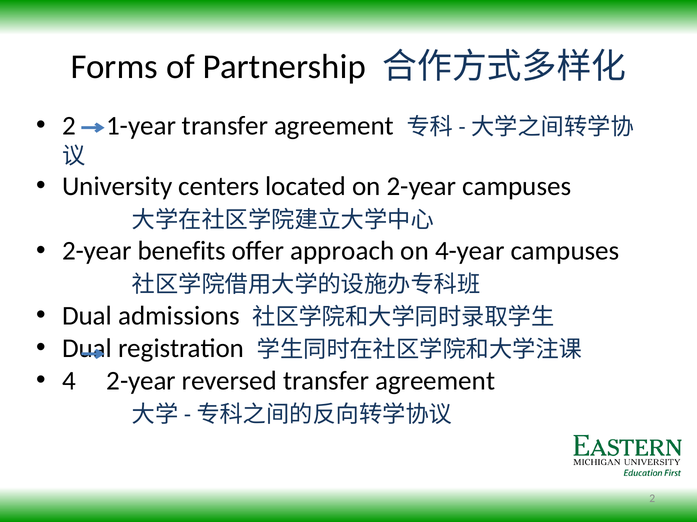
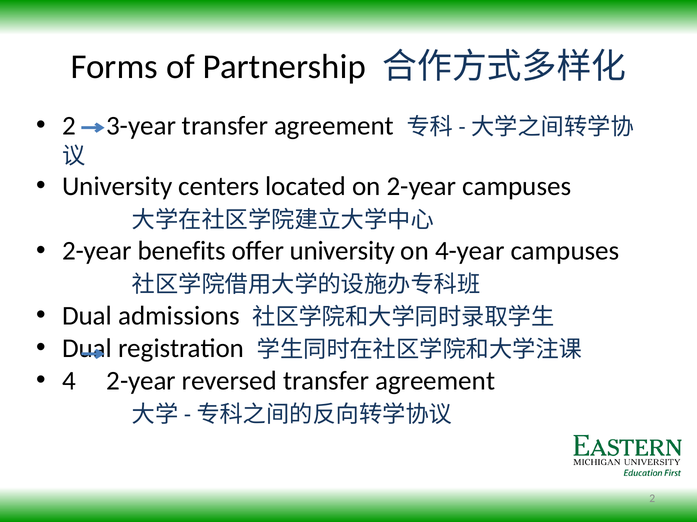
1-year: 1-year -> 3-year (141, 126)
offer approach: approach -> university (342, 251)
